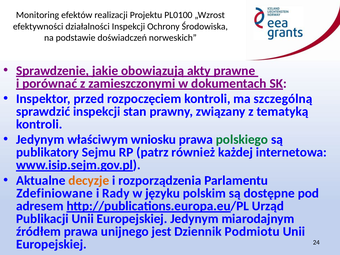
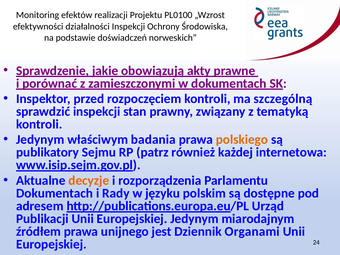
wniosku: wniosku -> badania (153, 140)
polskiego colour: green -> orange (242, 140)
Zdefiniowane: Zdefiniowane -> Dokumentach (55, 193)
Podmiotu: Podmiotu -> Organami (252, 232)
